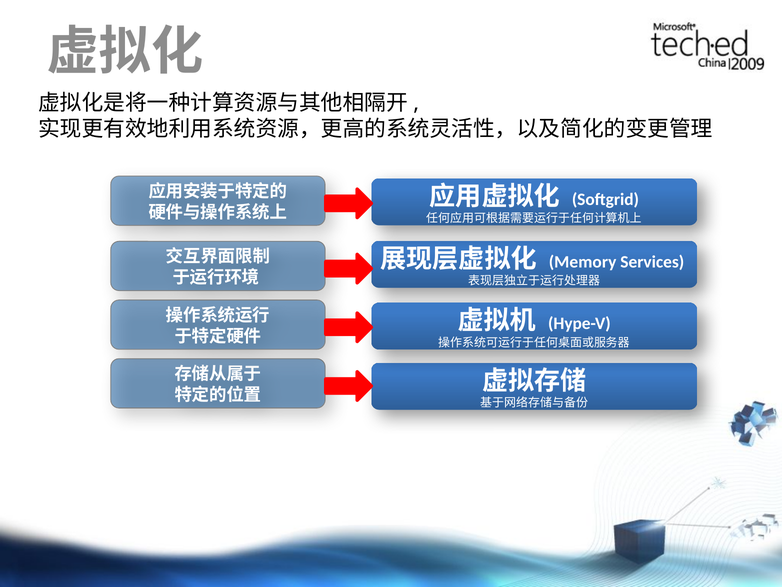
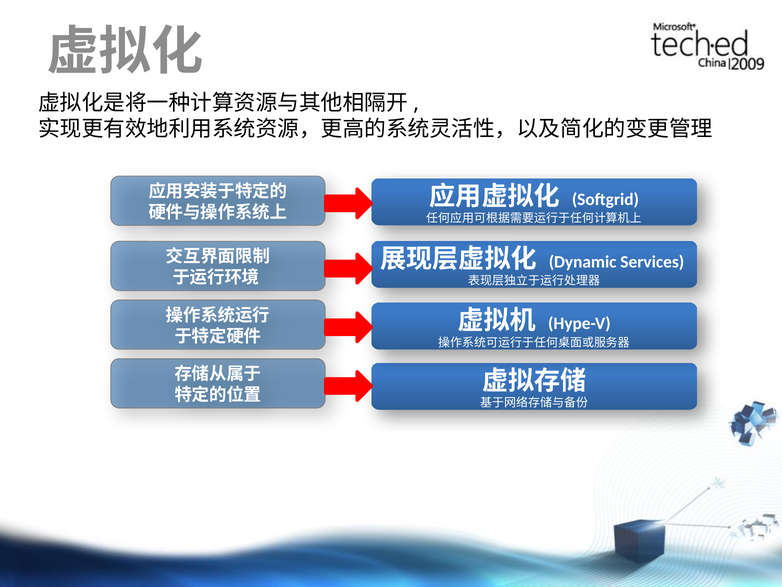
Memory: Memory -> Dynamic (583, 262)
